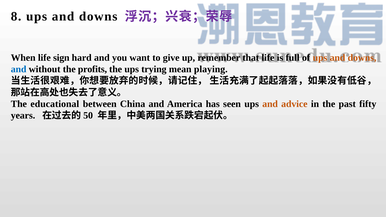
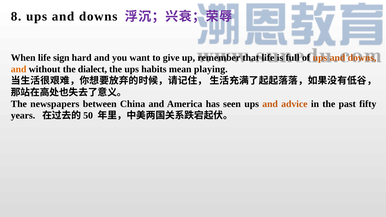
and colour: blue -> orange (19, 69)
profits: profits -> dialect (92, 69)
trying: trying -> habits (154, 69)
educational: educational -> newspapers (55, 104)
